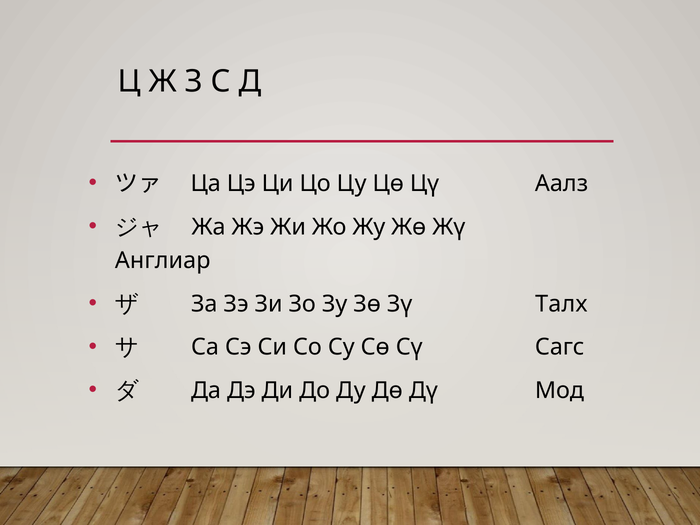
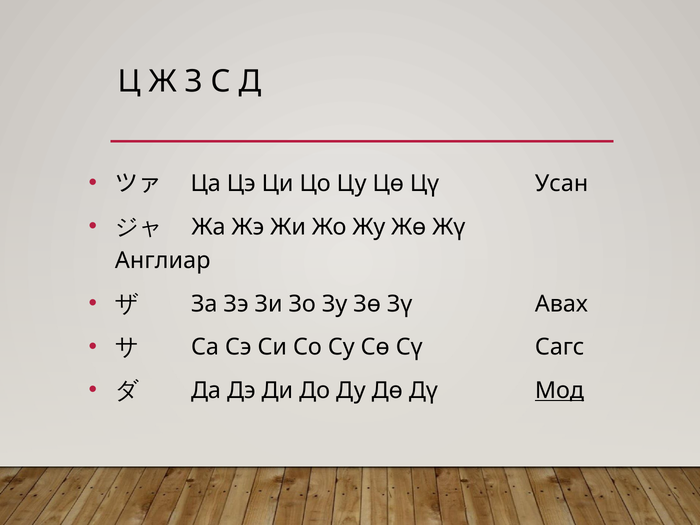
Аалз: Аалз -> Усан (562, 184)
Талх: Талх -> Авах (561, 304)
Мод underline: none -> present (560, 390)
